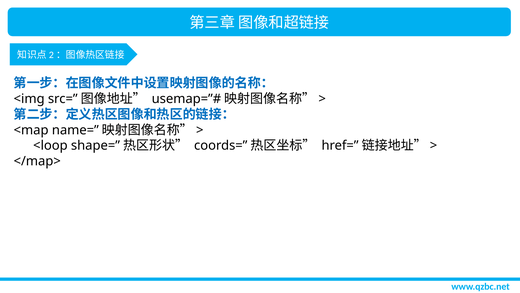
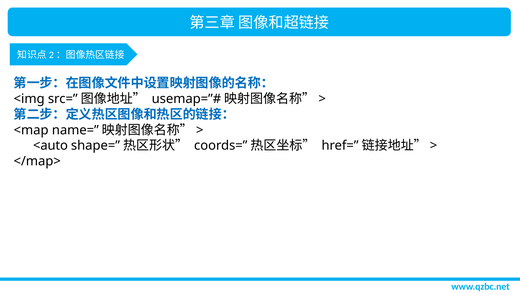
<loop: <loop -> <auto (50, 145)
